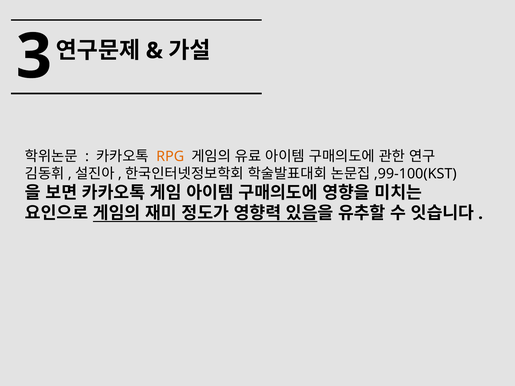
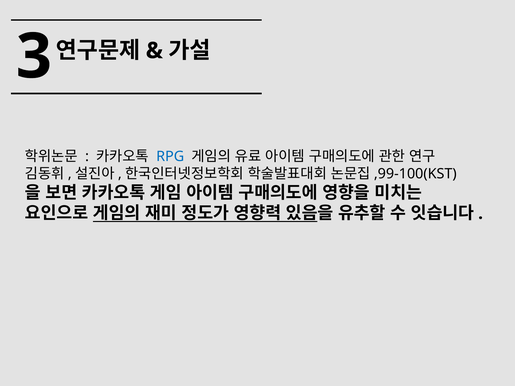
RPG colour: orange -> blue (170, 157)
